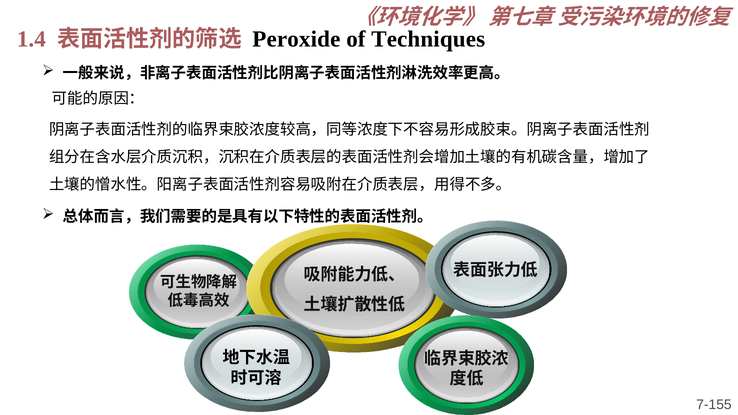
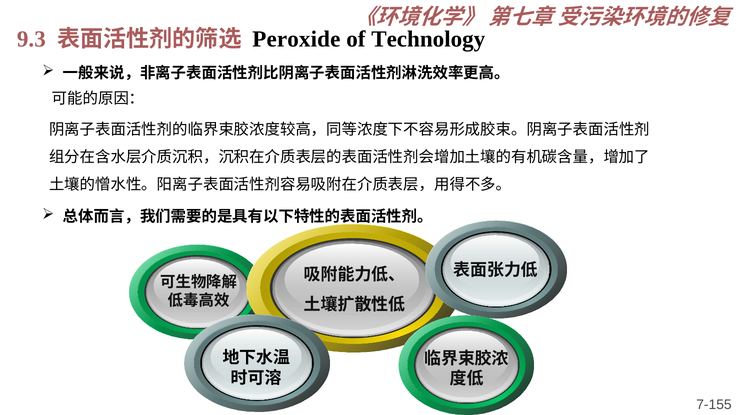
1.4: 1.4 -> 9.3 (31, 39)
Techniques: Techniques -> Technology (428, 39)
